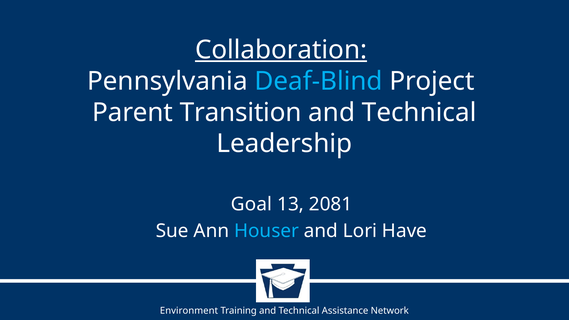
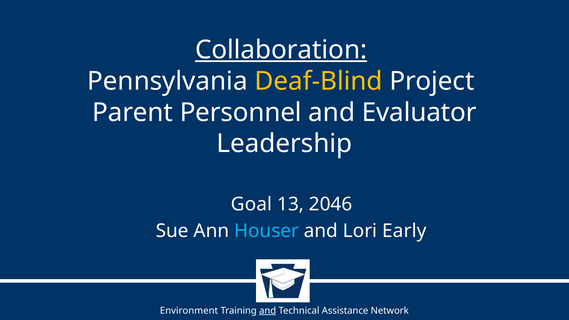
Deaf-Blind colour: light blue -> yellow (319, 81)
Transition: Transition -> Personnel (241, 112)
Technical: Technical -> Evaluator (419, 112)
2081: 2081 -> 2046 (331, 204)
Have: Have -> Early (404, 231)
and underline: none -> present (268, 311)
